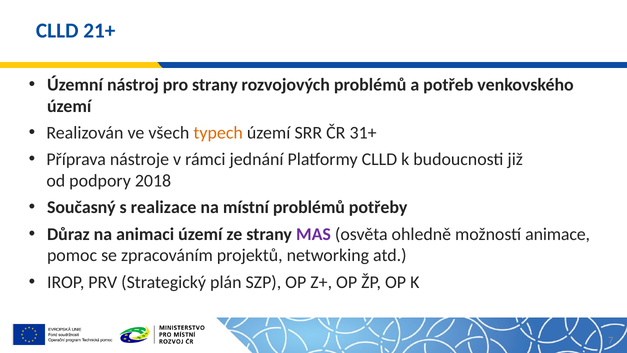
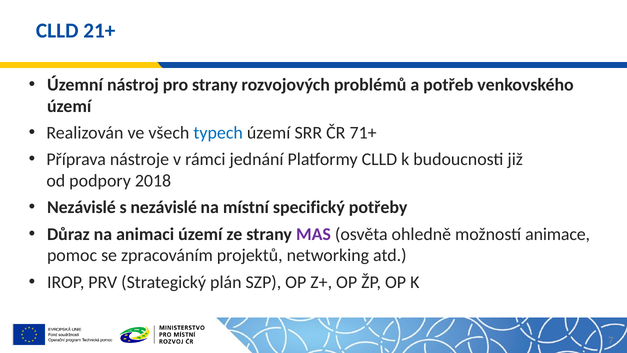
typech colour: orange -> blue (218, 133)
31+: 31+ -> 71+ (363, 133)
Současný: Současný -> Nezávislé (81, 207)
s realizace: realizace -> nezávislé (164, 207)
místní problémů: problémů -> specifický (309, 207)
